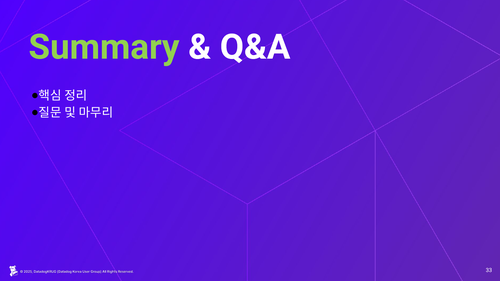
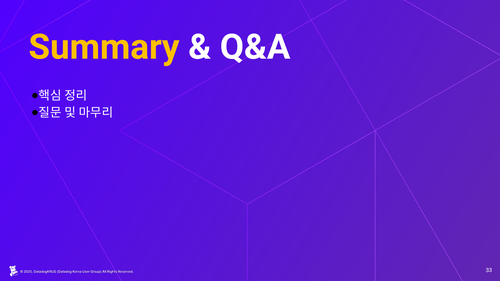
Summary colour: light green -> yellow (104, 47)
